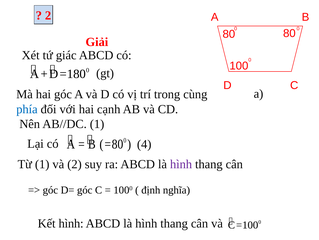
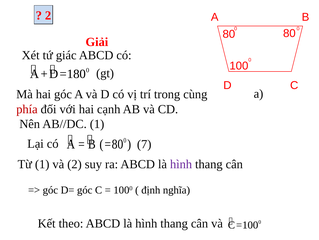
phía colour: blue -> red (27, 109)
4: 4 -> 7 (144, 144)
Kết hình: hình -> theo (71, 223)
